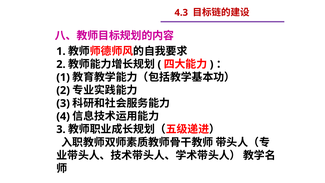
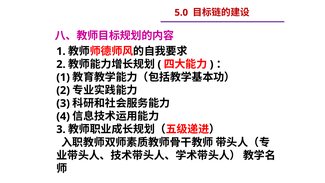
4.3: 4.3 -> 5.0 (181, 13)
